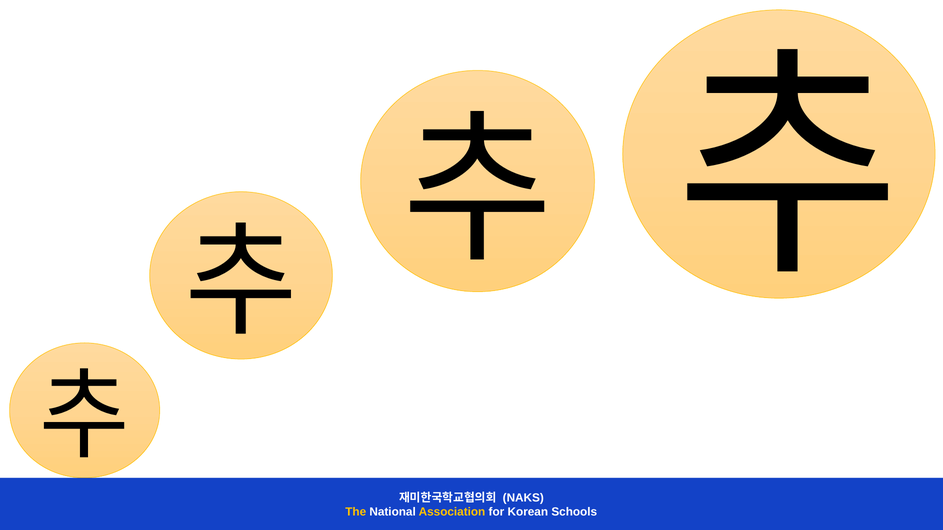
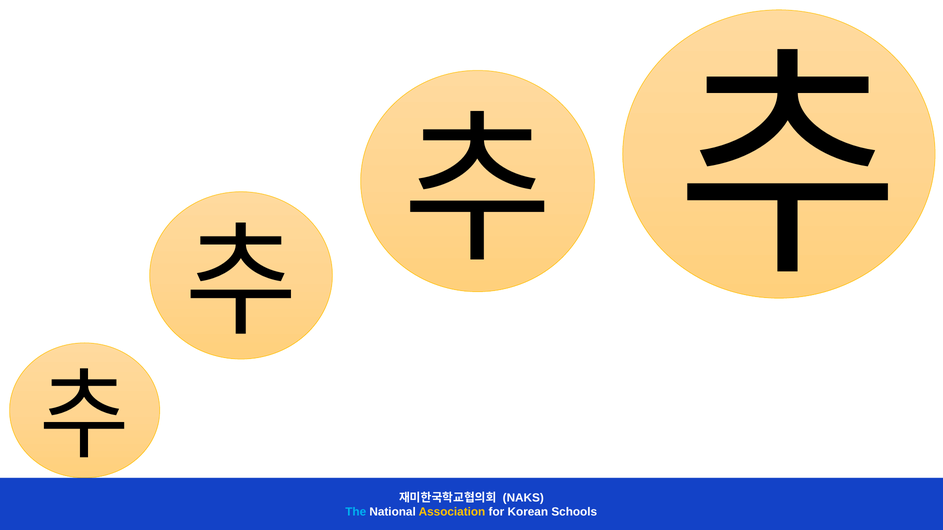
The colour: yellow -> light blue (356, 512)
